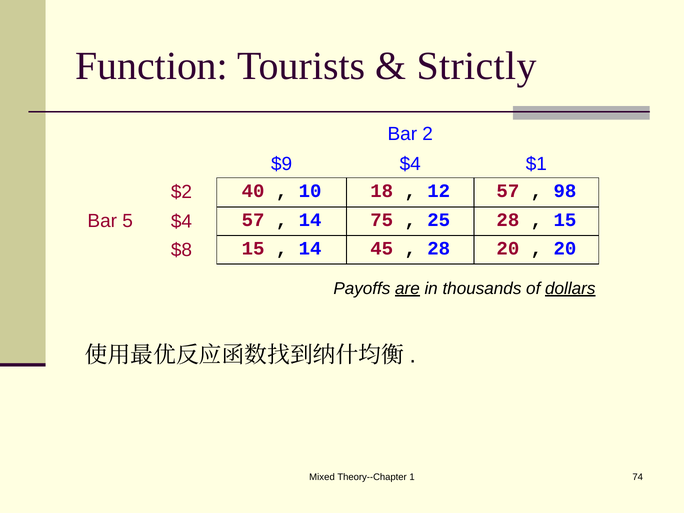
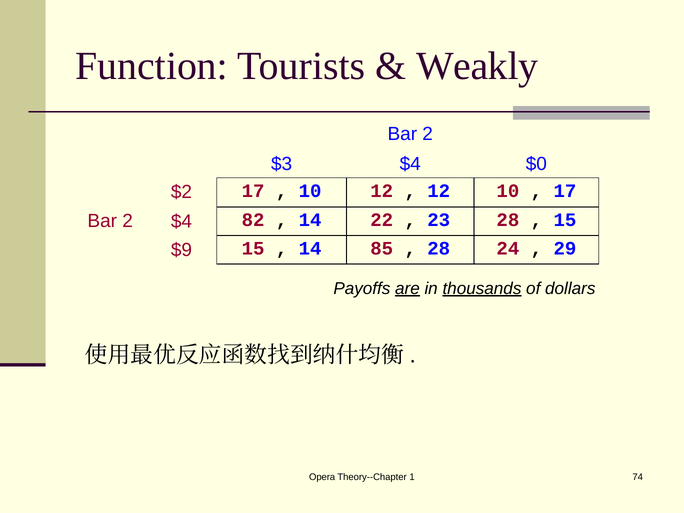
Strictly: Strictly -> Weakly (477, 66)
$9: $9 -> $3 (282, 164)
$1: $1 -> $0 (536, 164)
$2 40: 40 -> 17 (253, 191)
10 18: 18 -> 12 (382, 191)
12 57: 57 -> 10 (508, 191)
98: 98 -> 17 (565, 191)
5: 5 -> 2 (128, 221)
$4 57: 57 -> 82 (253, 220)
75: 75 -> 22 (382, 220)
25: 25 -> 23 (439, 220)
$8: $8 -> $9 (181, 250)
45: 45 -> 85 (382, 248)
28 20: 20 -> 24 (508, 248)
20: 20 -> 29 (565, 248)
thousands underline: none -> present (482, 288)
dollars underline: present -> none (570, 288)
Mixed: Mixed -> Opera (322, 477)
